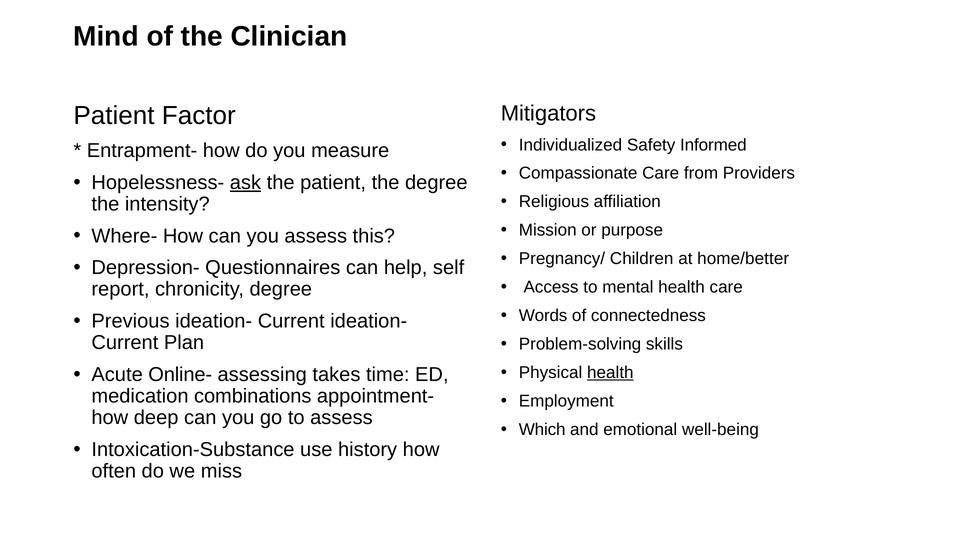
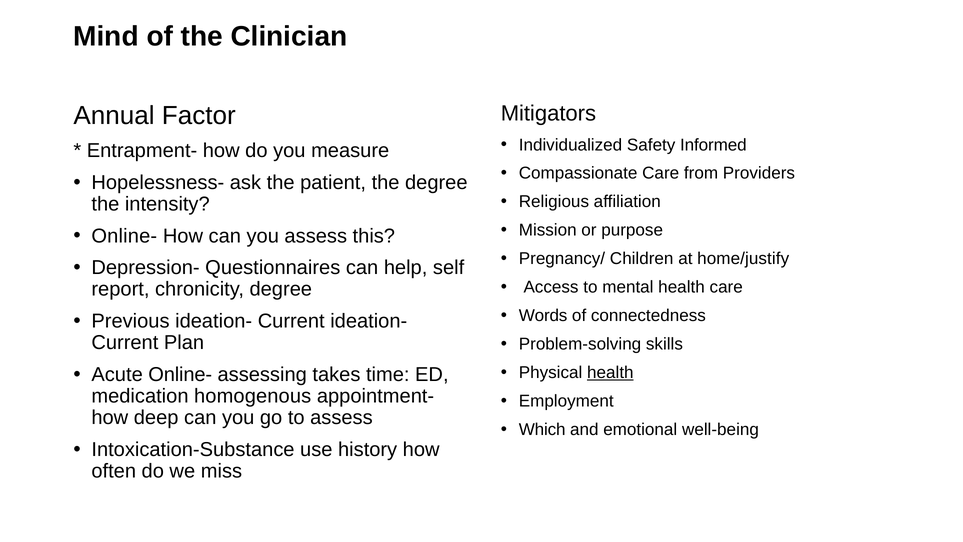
Patient: Patient -> Annual (114, 116)
ask underline: present -> none (245, 182)
Where-: Where- -> Online- (124, 236)
home/better: home/better -> home/justify (743, 259)
combinations: combinations -> homogenous (253, 396)
